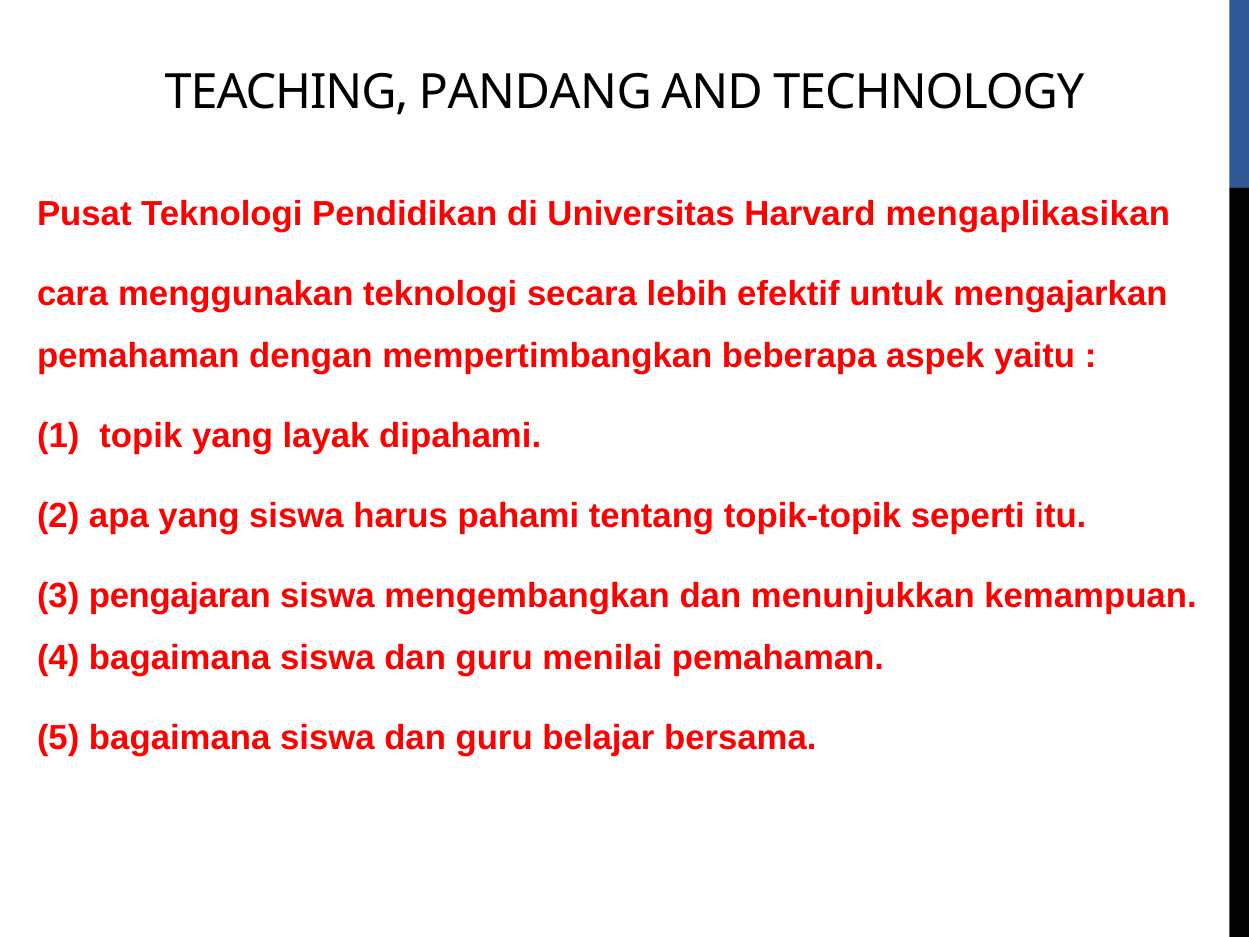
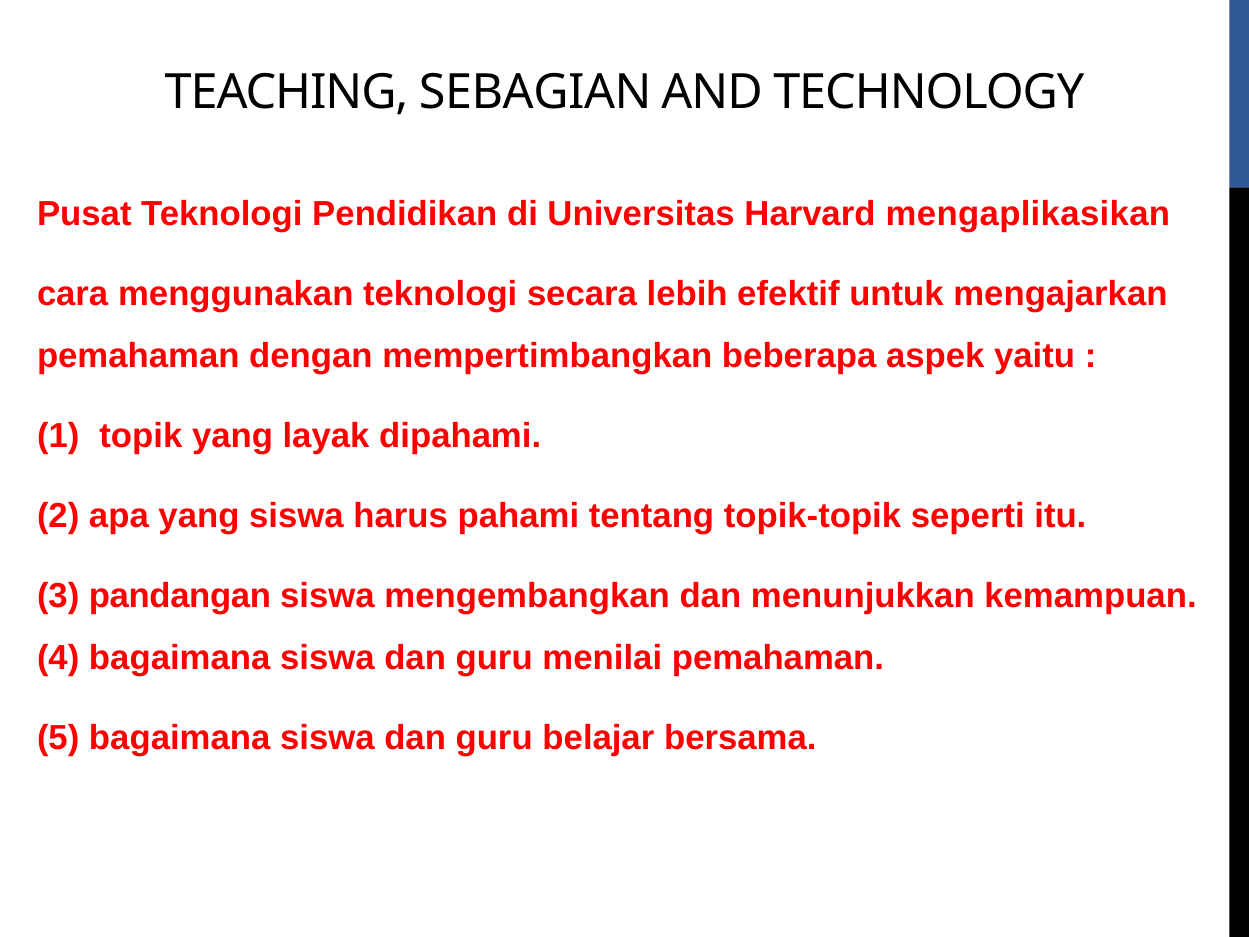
PANDANG: PANDANG -> SEBAGIAN (535, 92)
pengajaran: pengajaran -> pandangan (180, 595)
